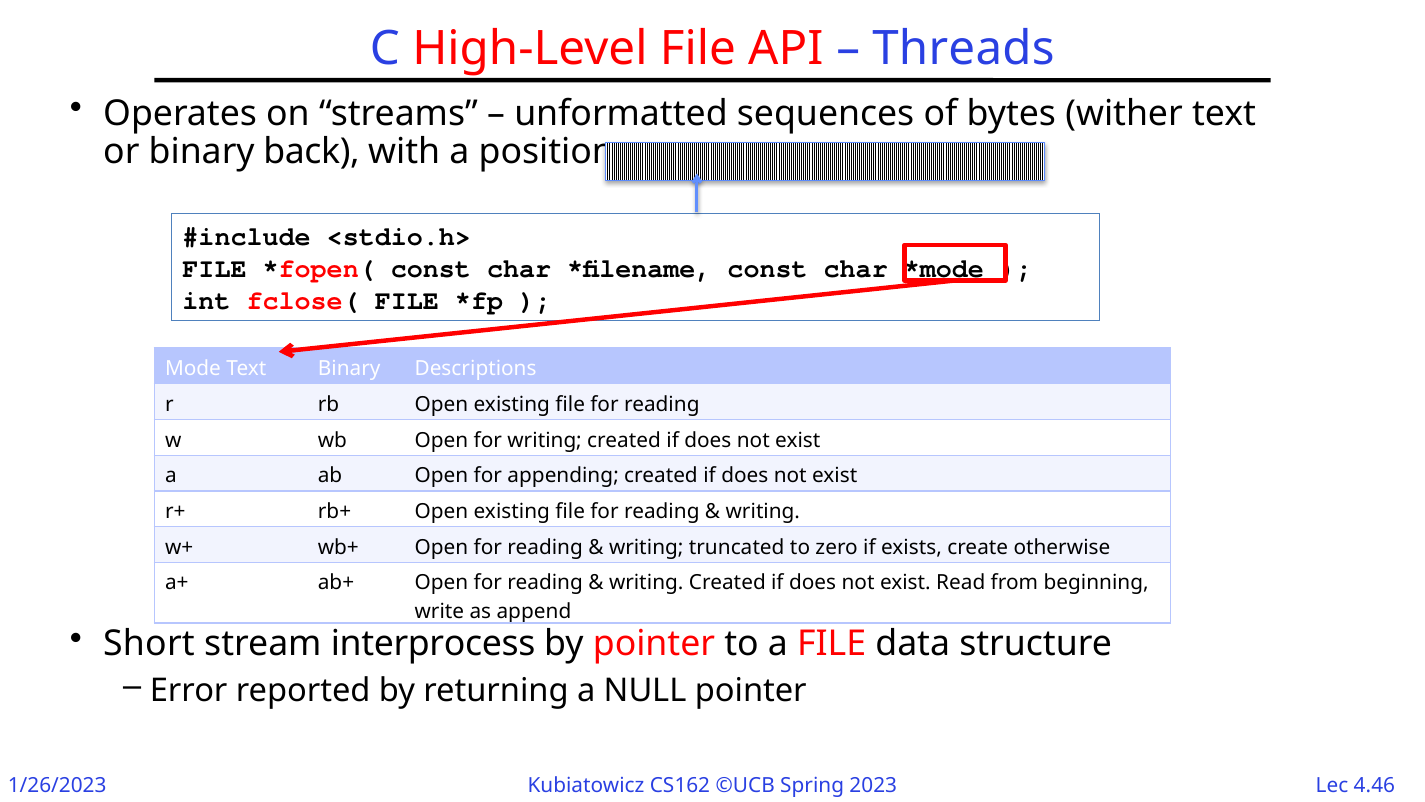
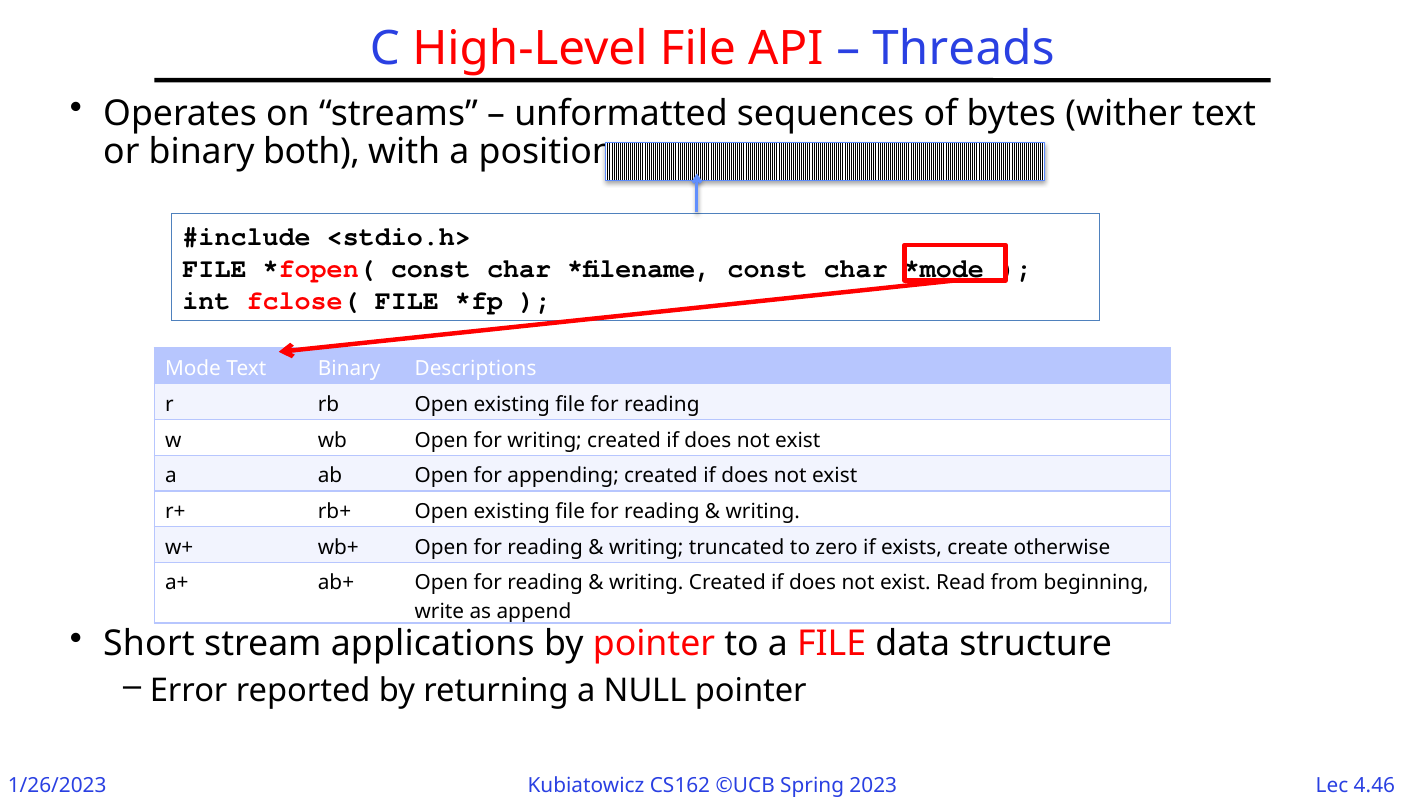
back: back -> both (312, 152)
interprocess: interprocess -> applications (433, 643)
